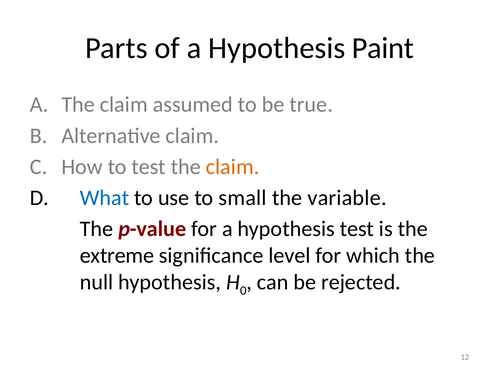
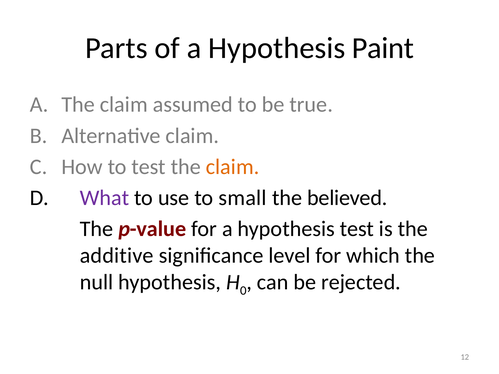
What colour: blue -> purple (104, 198)
variable: variable -> believed (347, 198)
extreme: extreme -> additive (117, 256)
